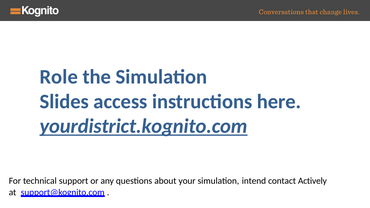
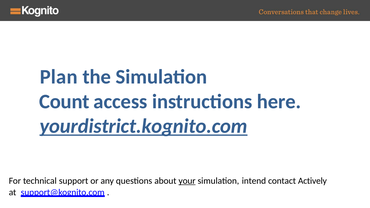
Role: Role -> Plan (59, 77)
Slides: Slides -> Count (64, 102)
your underline: none -> present (187, 181)
